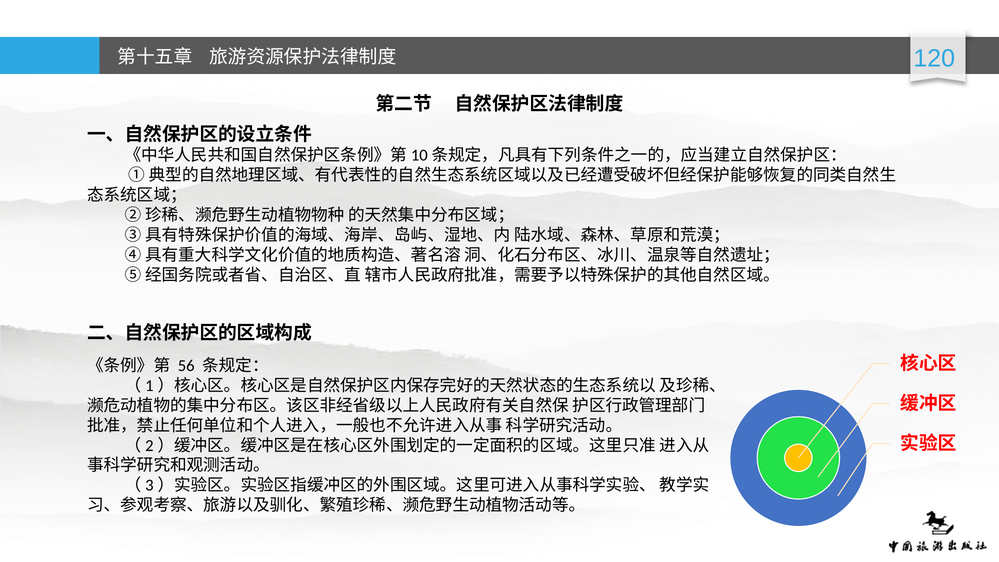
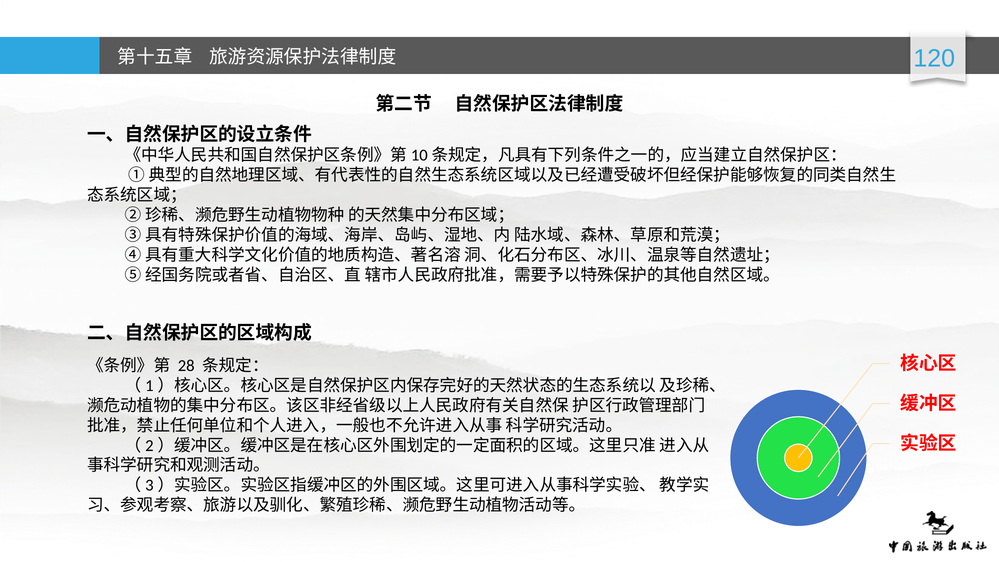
56: 56 -> 28 (186, 366)
